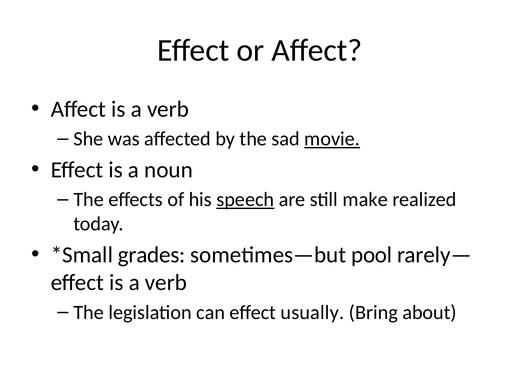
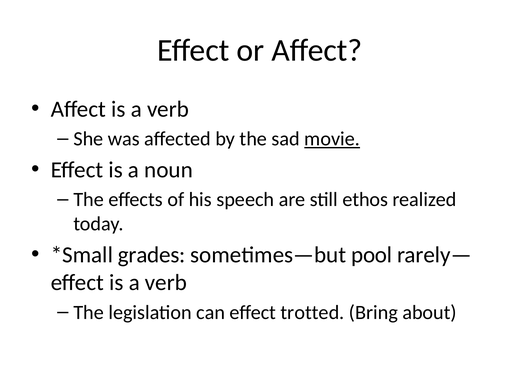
speech underline: present -> none (245, 200)
make: make -> ethos (365, 200)
usually: usually -> trotted (312, 312)
